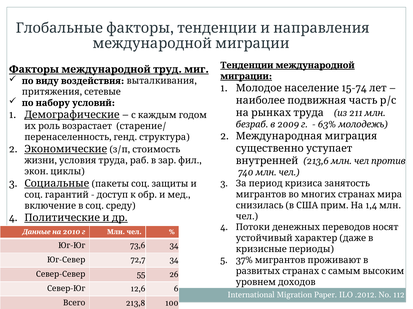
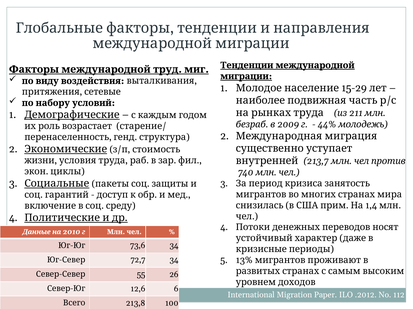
15-74: 15-74 -> 15-29 (354, 88)
63%: 63% -> 44% (327, 125)
213,6: 213,6 -> 213,7 (316, 162)
37%: 37% -> 13% (244, 261)
